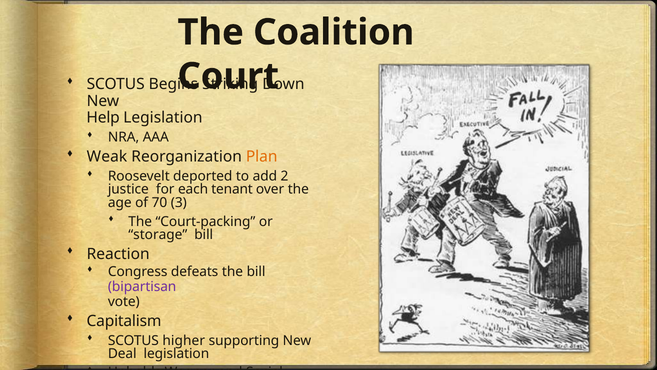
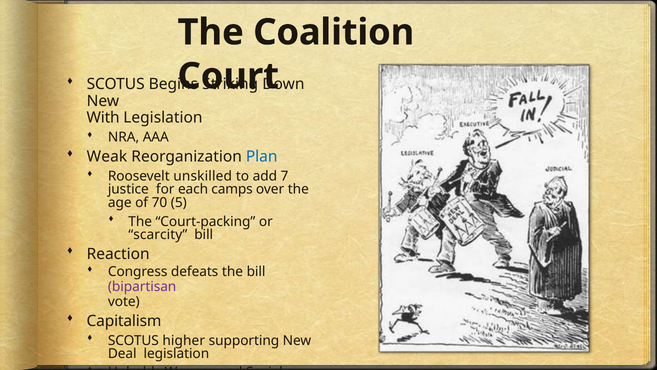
Help: Help -> With (103, 118)
Plan colour: orange -> blue (262, 157)
deported: deported -> unskilled (203, 176)
2: 2 -> 7 (285, 176)
tenant: tenant -> camps (232, 189)
3: 3 -> 5 (179, 202)
storage: storage -> scarcity (158, 234)
